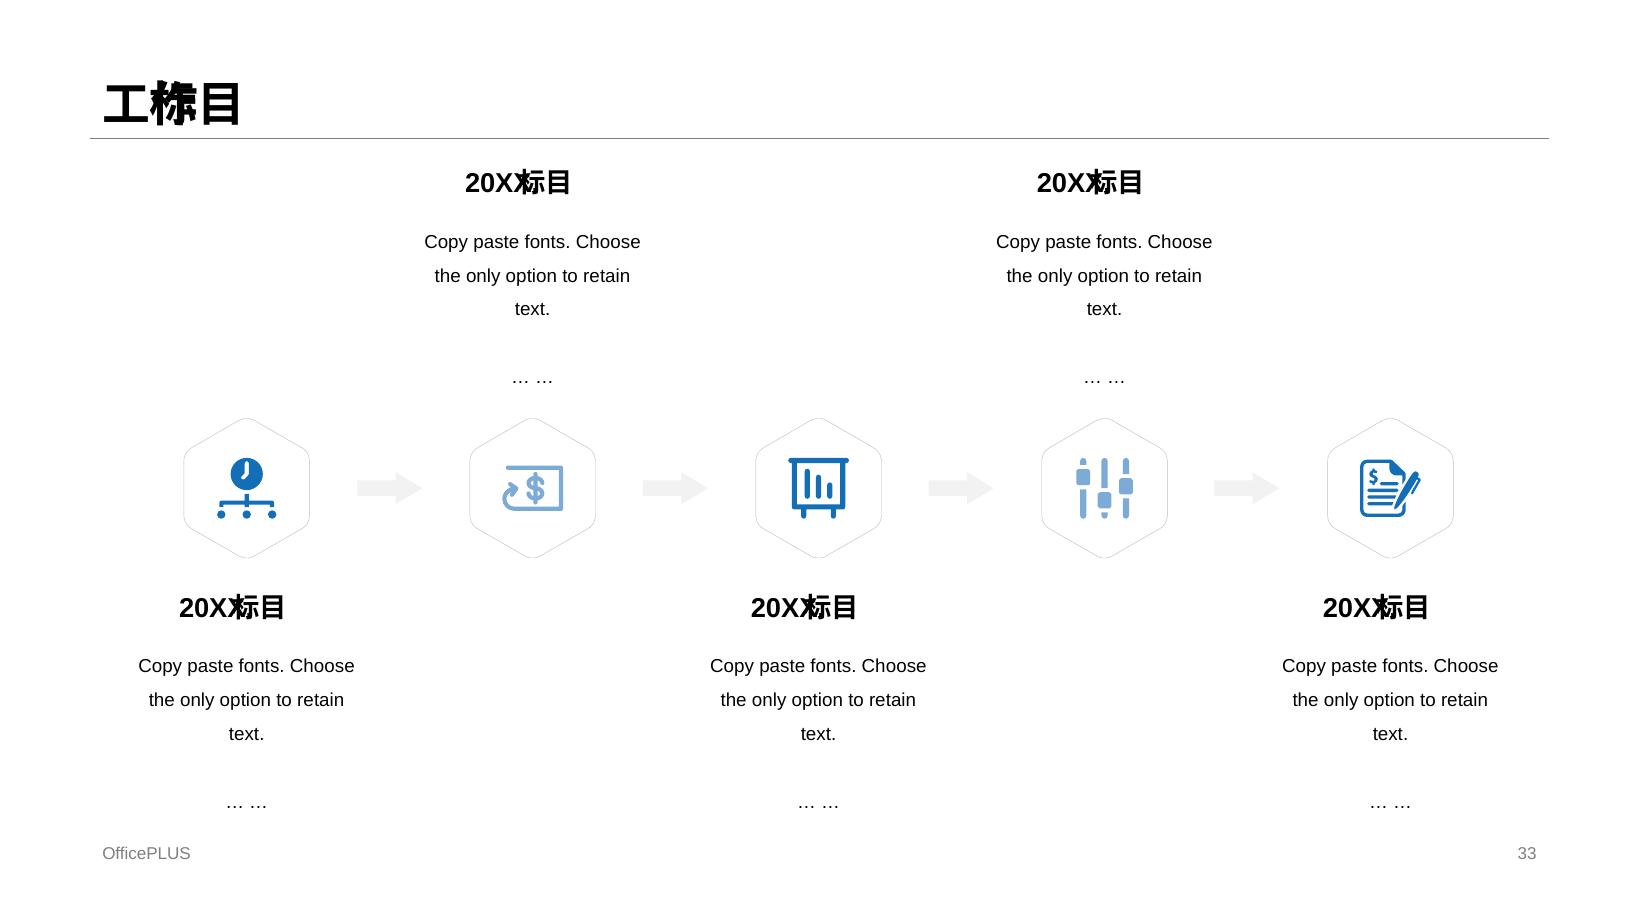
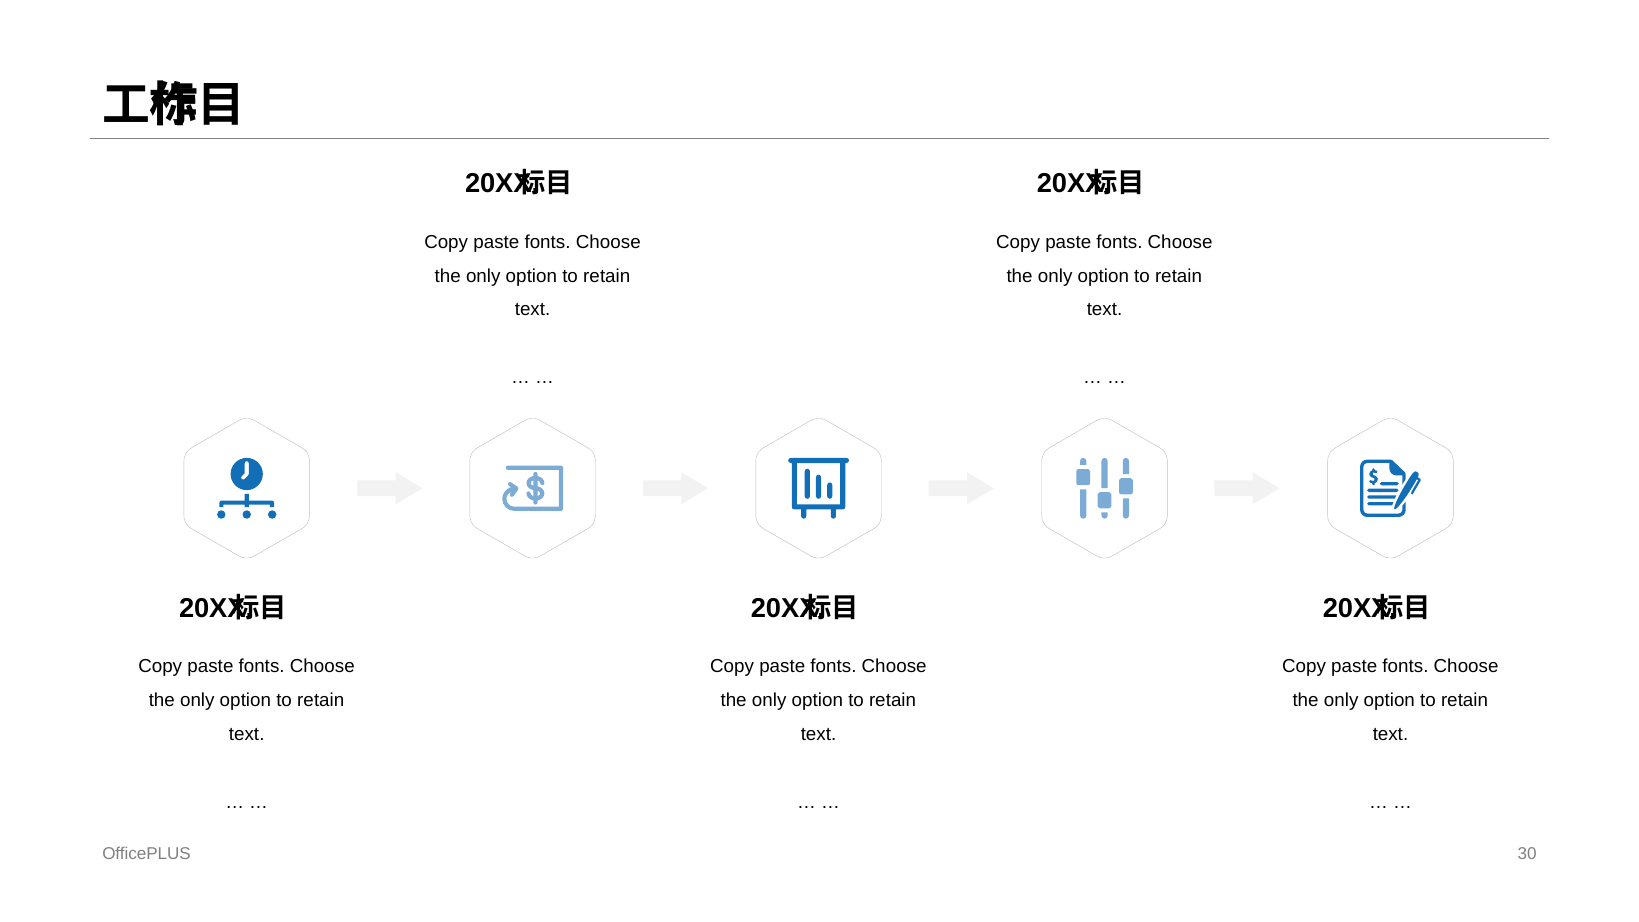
33: 33 -> 30 (1527, 854)
